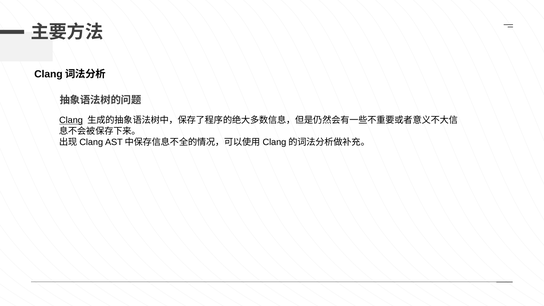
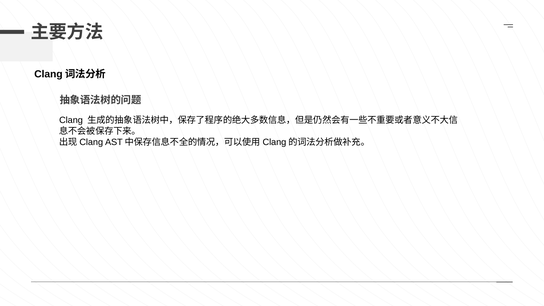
Clang underline: present -> none (71, 120)
